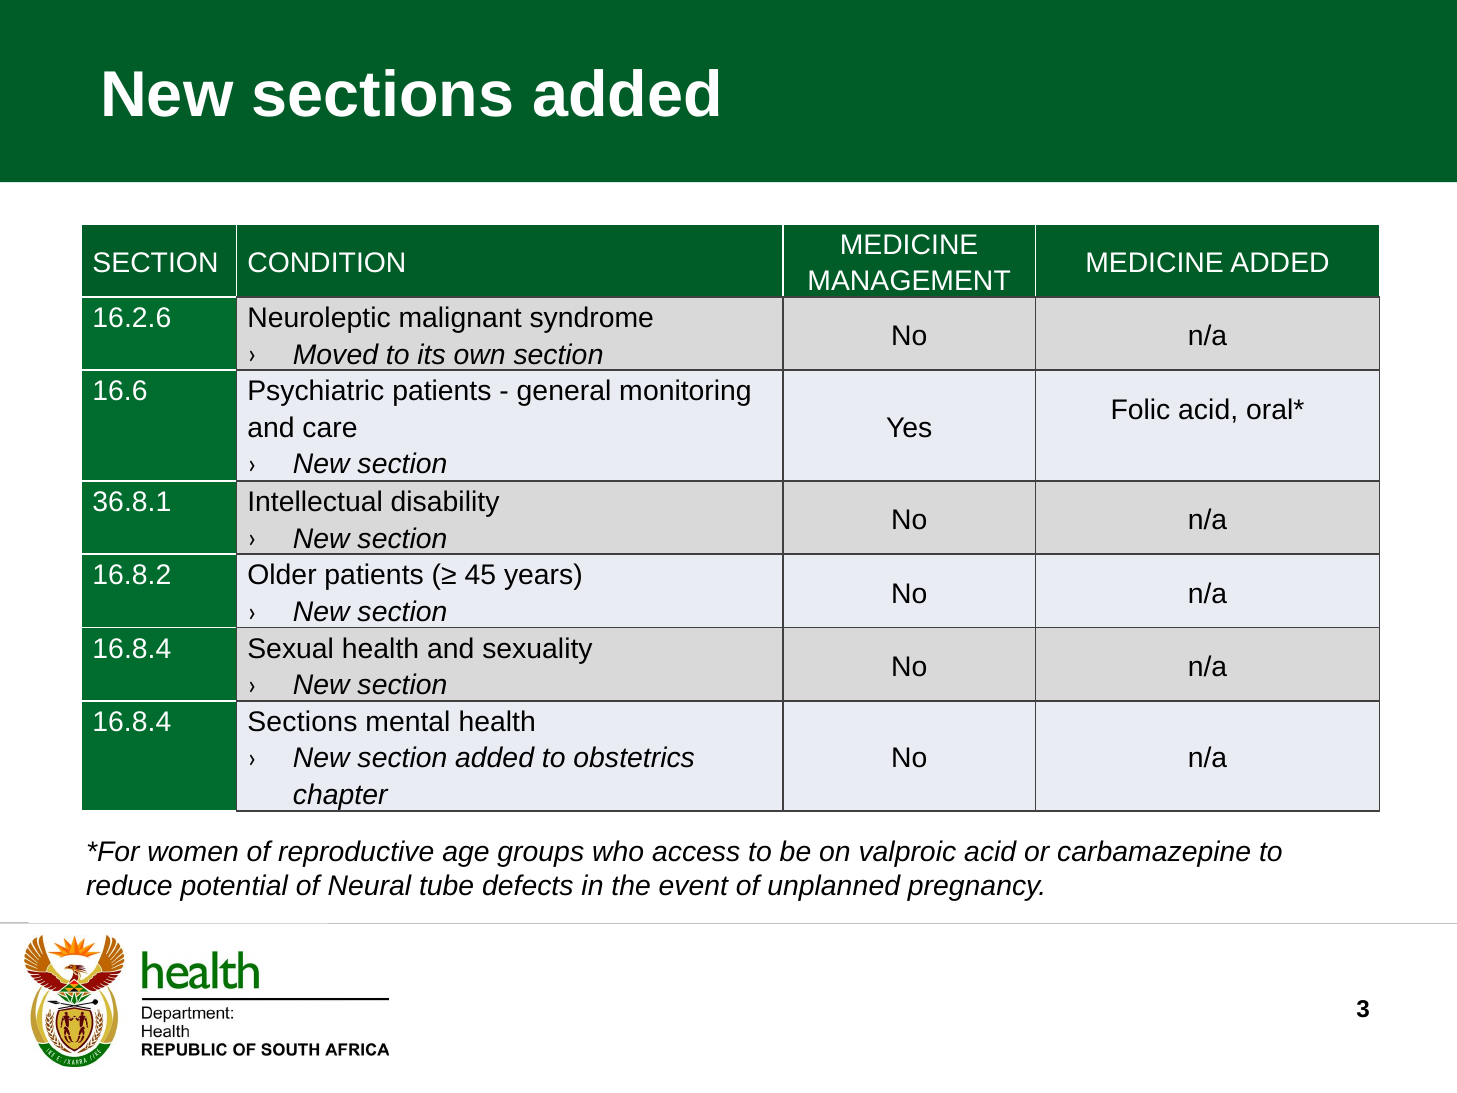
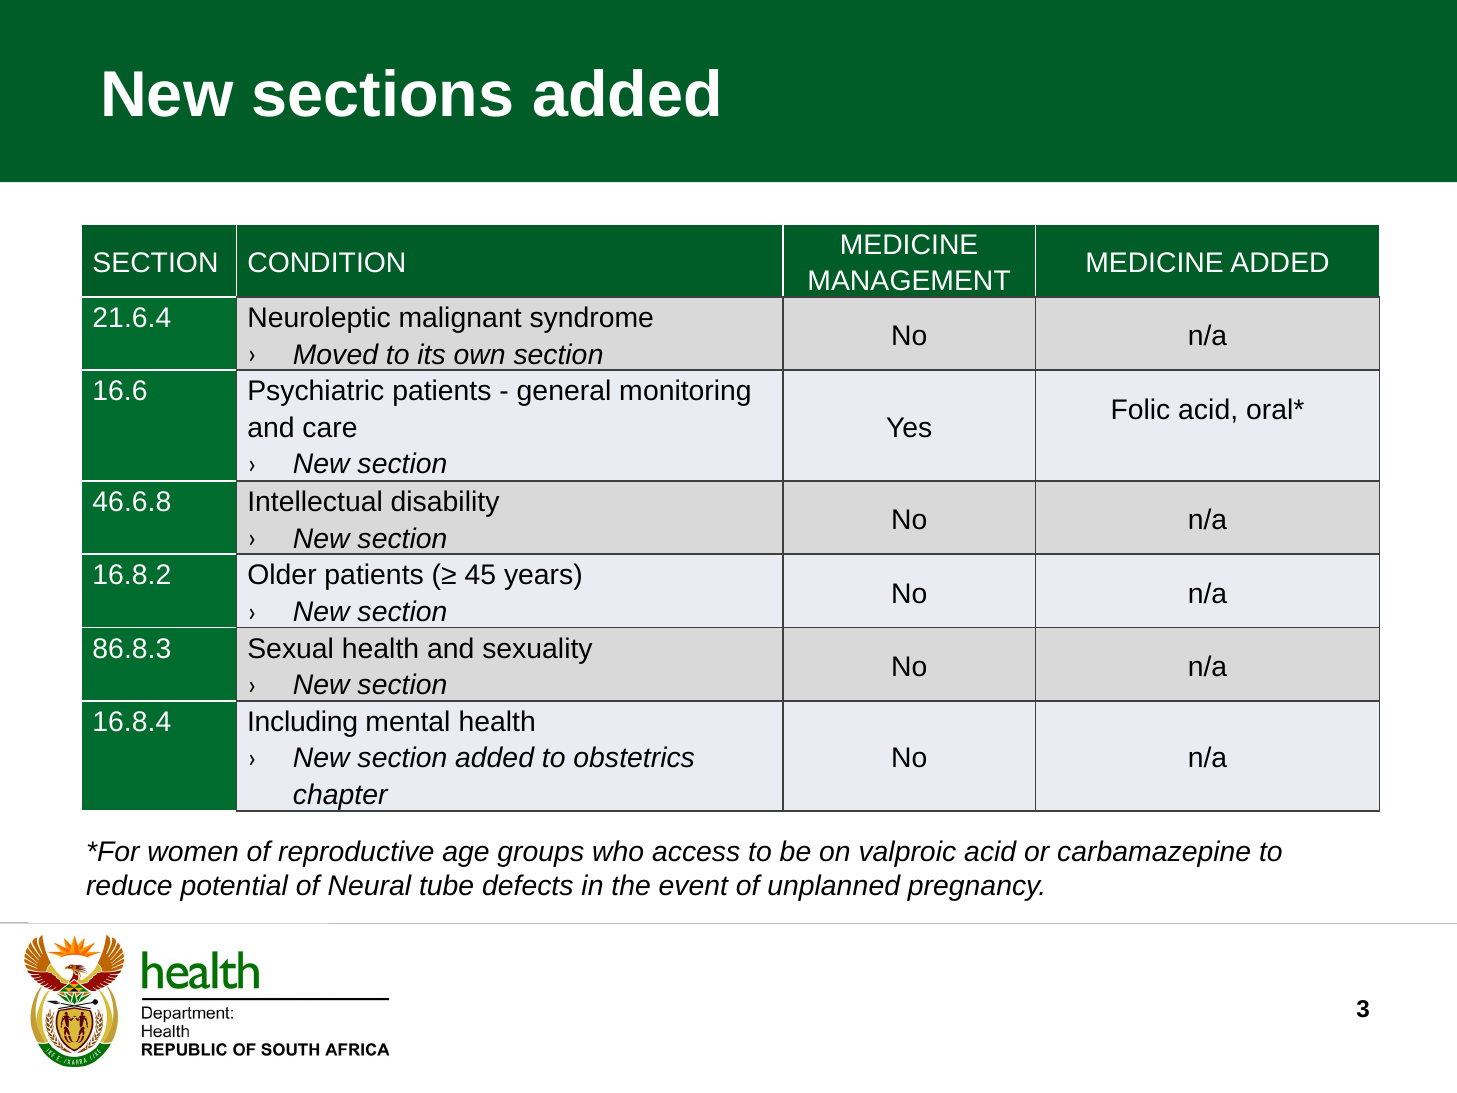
16.2.6: 16.2.6 -> 21.6.4 (132, 318)
36.8.1: 36.8.1 -> 46.6.8 (132, 502)
16.8.4: 16.8.4 -> 86.8.3 (132, 649)
16.8.4 Sections: Sections -> Including (303, 722)
